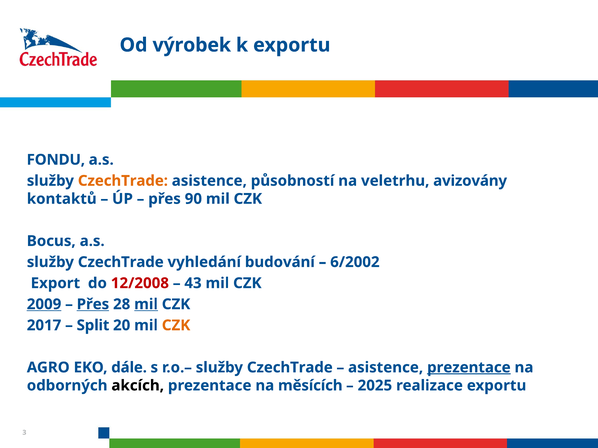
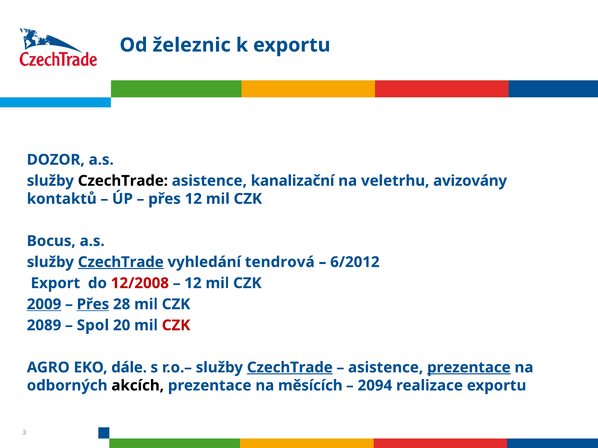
výrobek: výrobek -> železnic (192, 45)
FONDU: FONDU -> DOZOR (56, 160)
CzechTrade colour: orange -> black (123, 181)
působností: působností -> kanalizační (293, 181)
přes 90: 90 -> 12 (193, 199)
CzechTrade underline: none -> present (121, 262)
budování: budování -> tendrová (280, 262)
6/2002: 6/2002 -> 6/2012 (355, 262)
43: 43 -> 12 (193, 283)
mil underline: present -> none (146, 305)
2017: 2017 -> 2089 (44, 326)
Split: Split -> Spol (93, 326)
CZK colour: orange -> red (176, 326)
CzechTrade underline: none -> present (290, 368)
2025: 2025 -> 2094 (375, 386)
